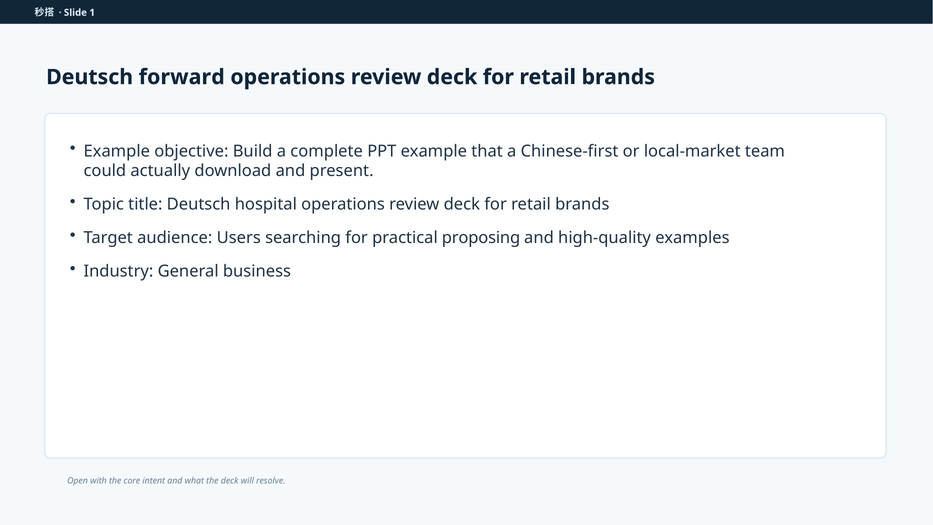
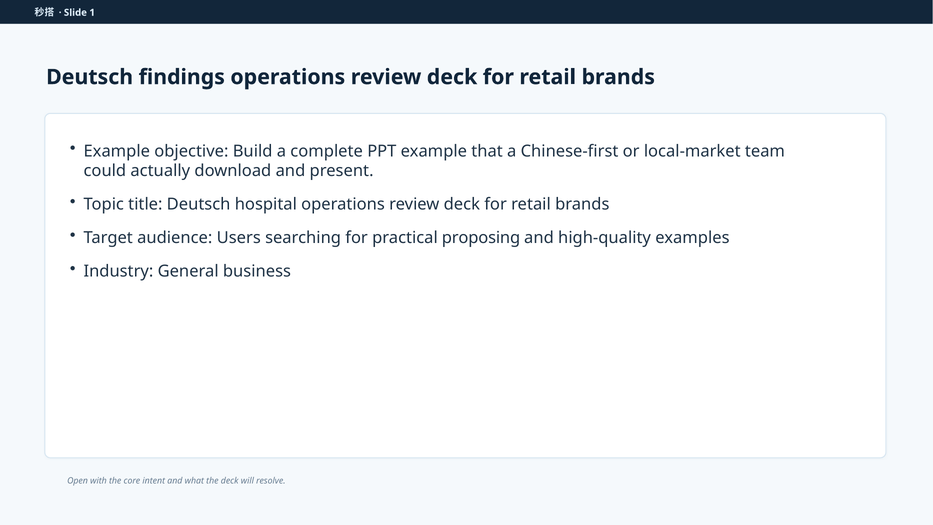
forward: forward -> findings (182, 77)
